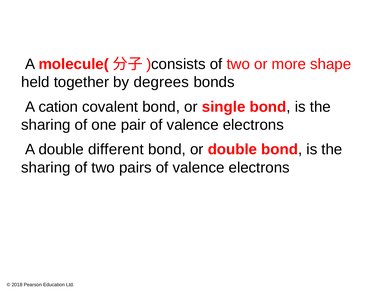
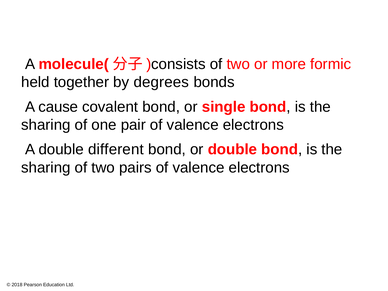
shape: shape -> formic (331, 64)
cation: cation -> cause (58, 107)
